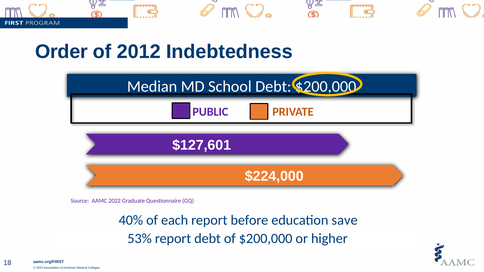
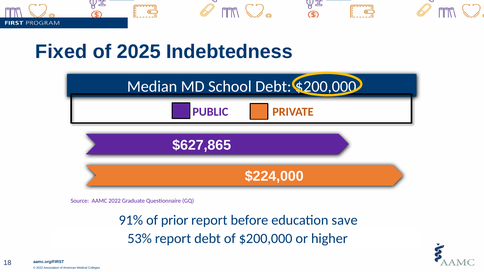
Order: Order -> Fixed (61, 52)
2012: 2012 -> 2025 (139, 52)
$127,601: $127,601 -> $627,865 (202, 145)
40%: 40% -> 91% (131, 220)
each: each -> prior (175, 220)
